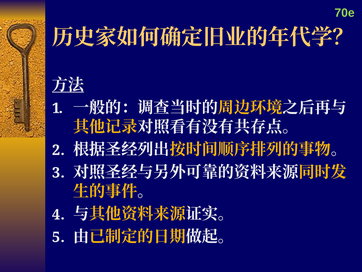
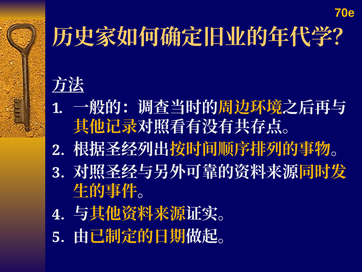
70e colour: light green -> yellow (345, 13)
